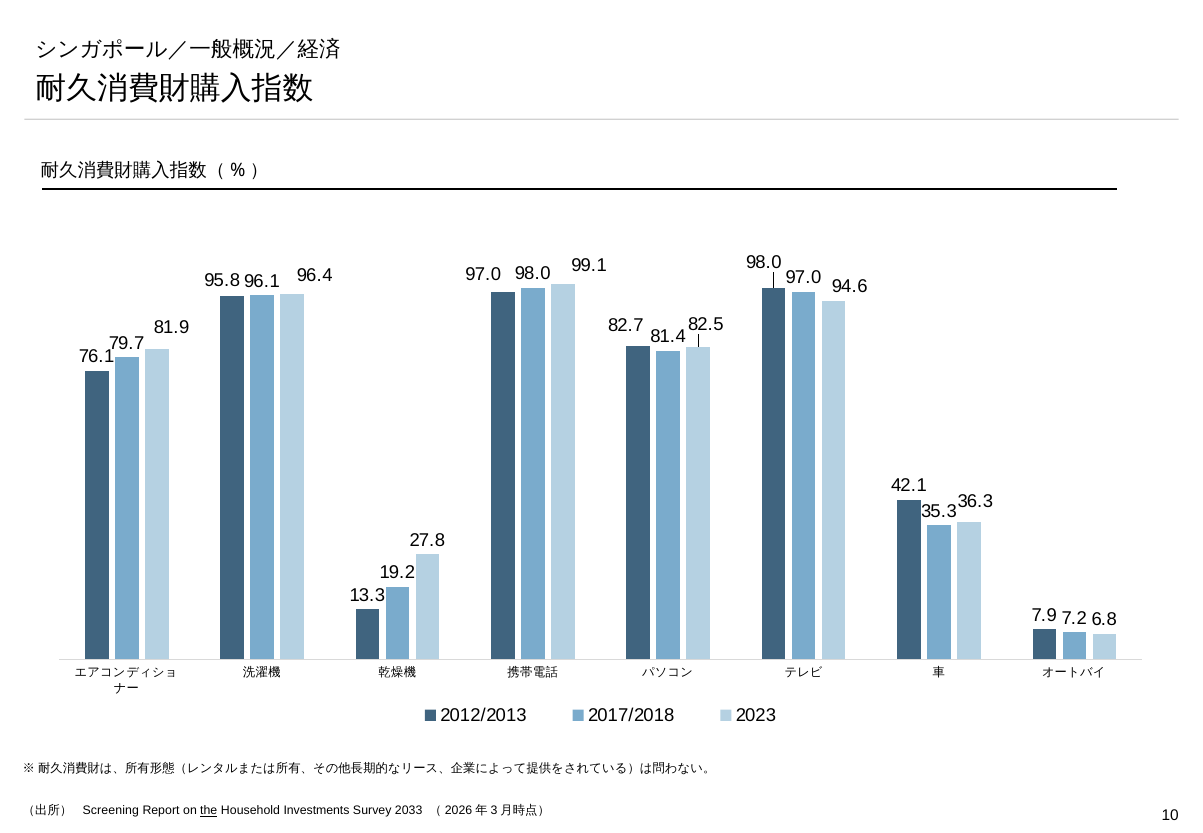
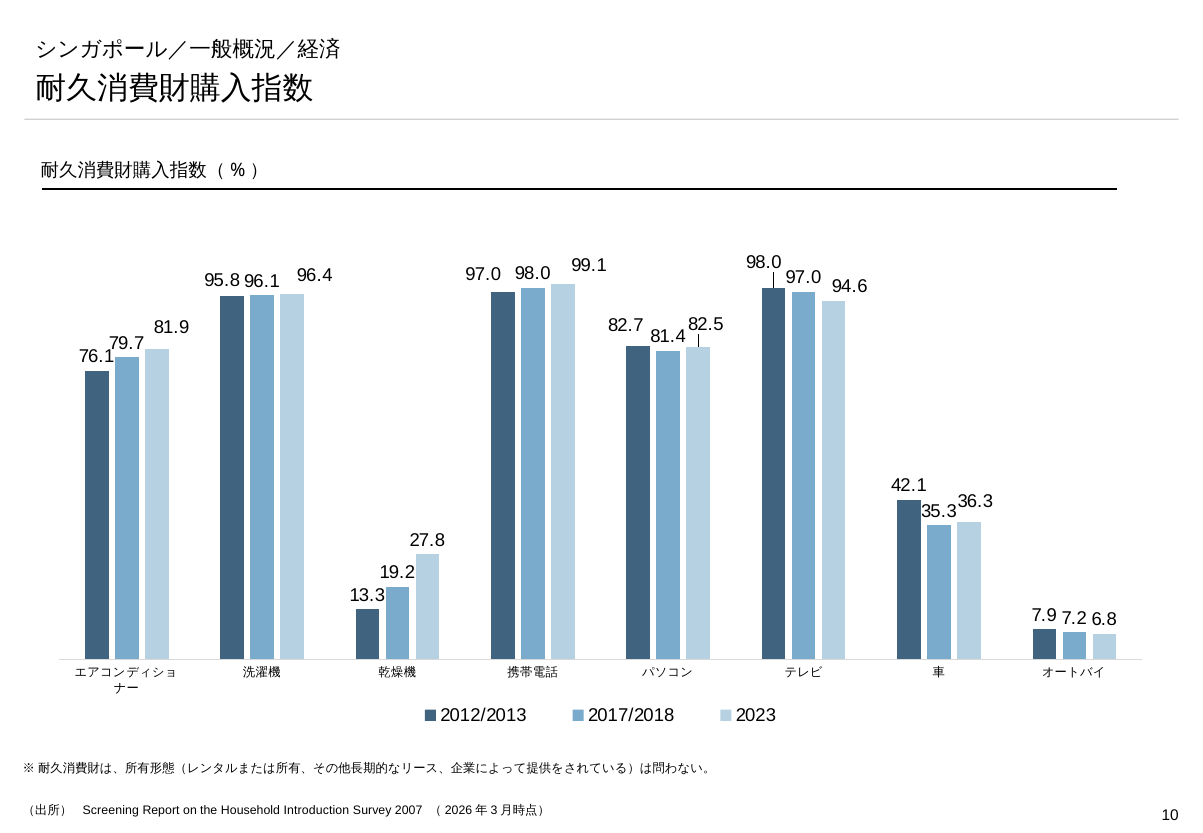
the underline: present -> none (209, 811)
Investments: Investments -> Introduction (316, 811)
2033: 2033 -> 2007 (409, 811)
